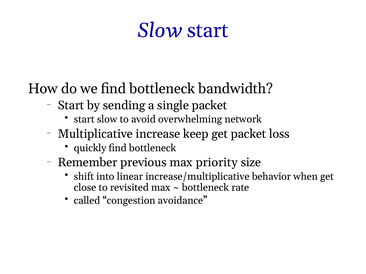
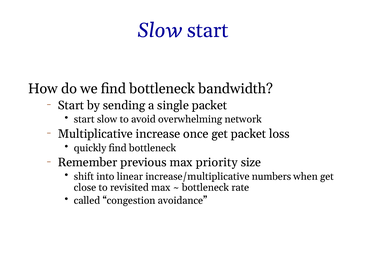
keep: keep -> once (196, 134)
behavior: behavior -> numbers (271, 177)
